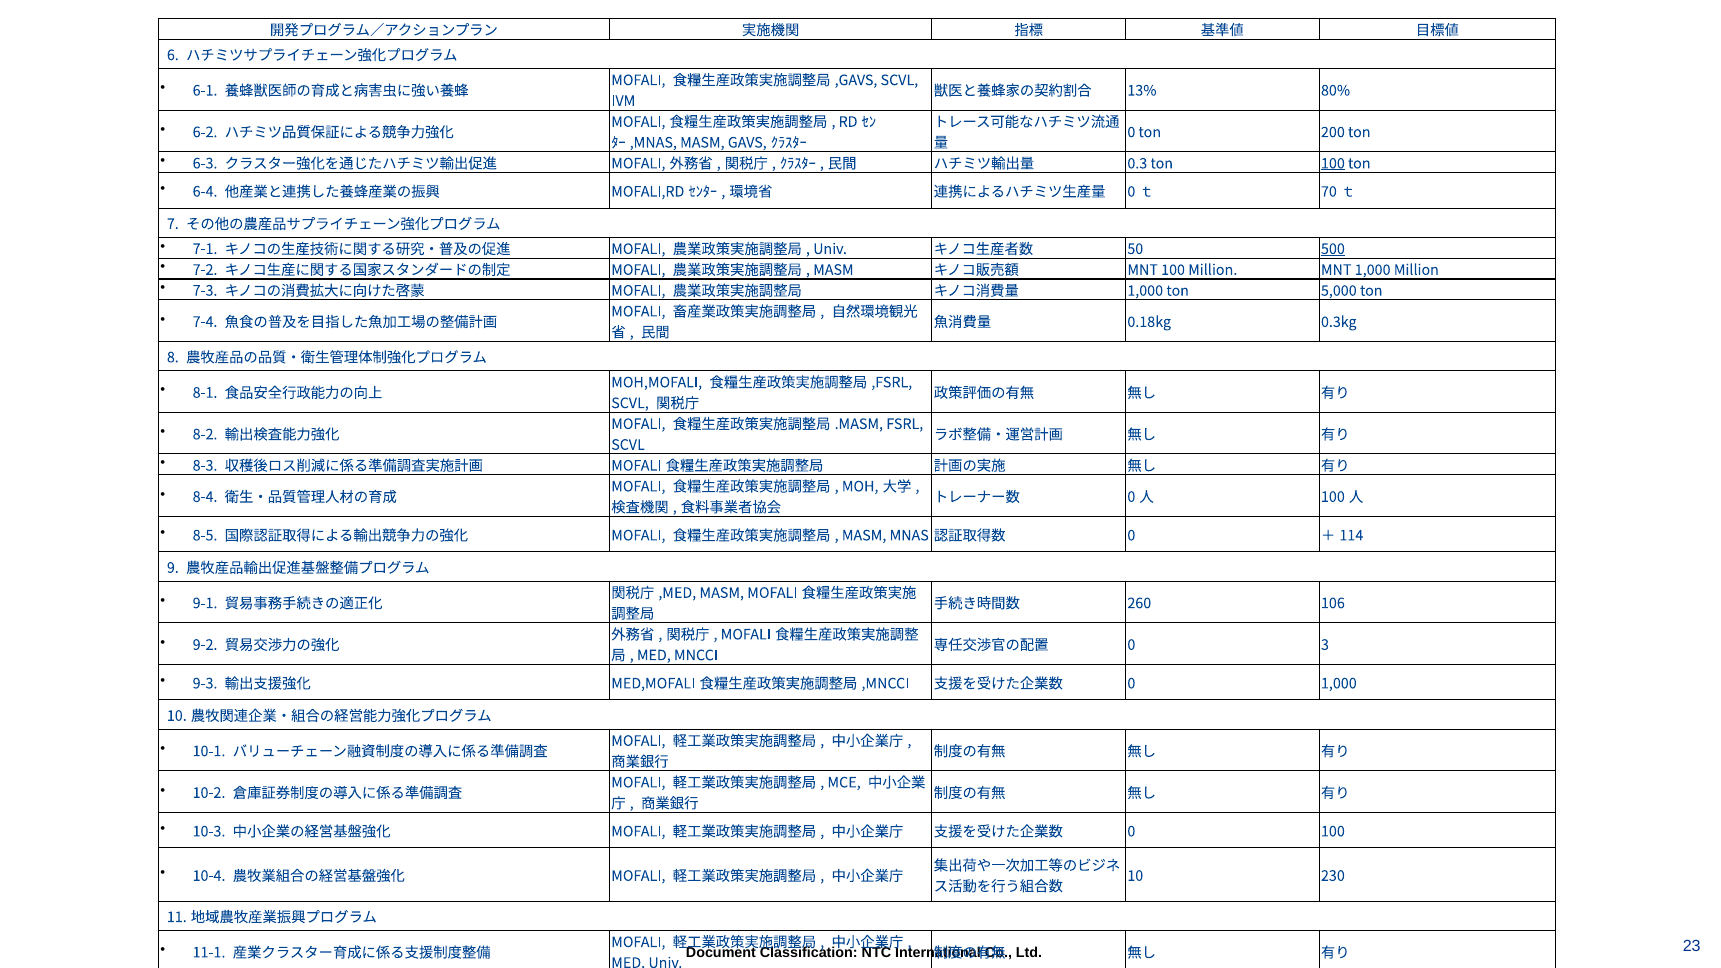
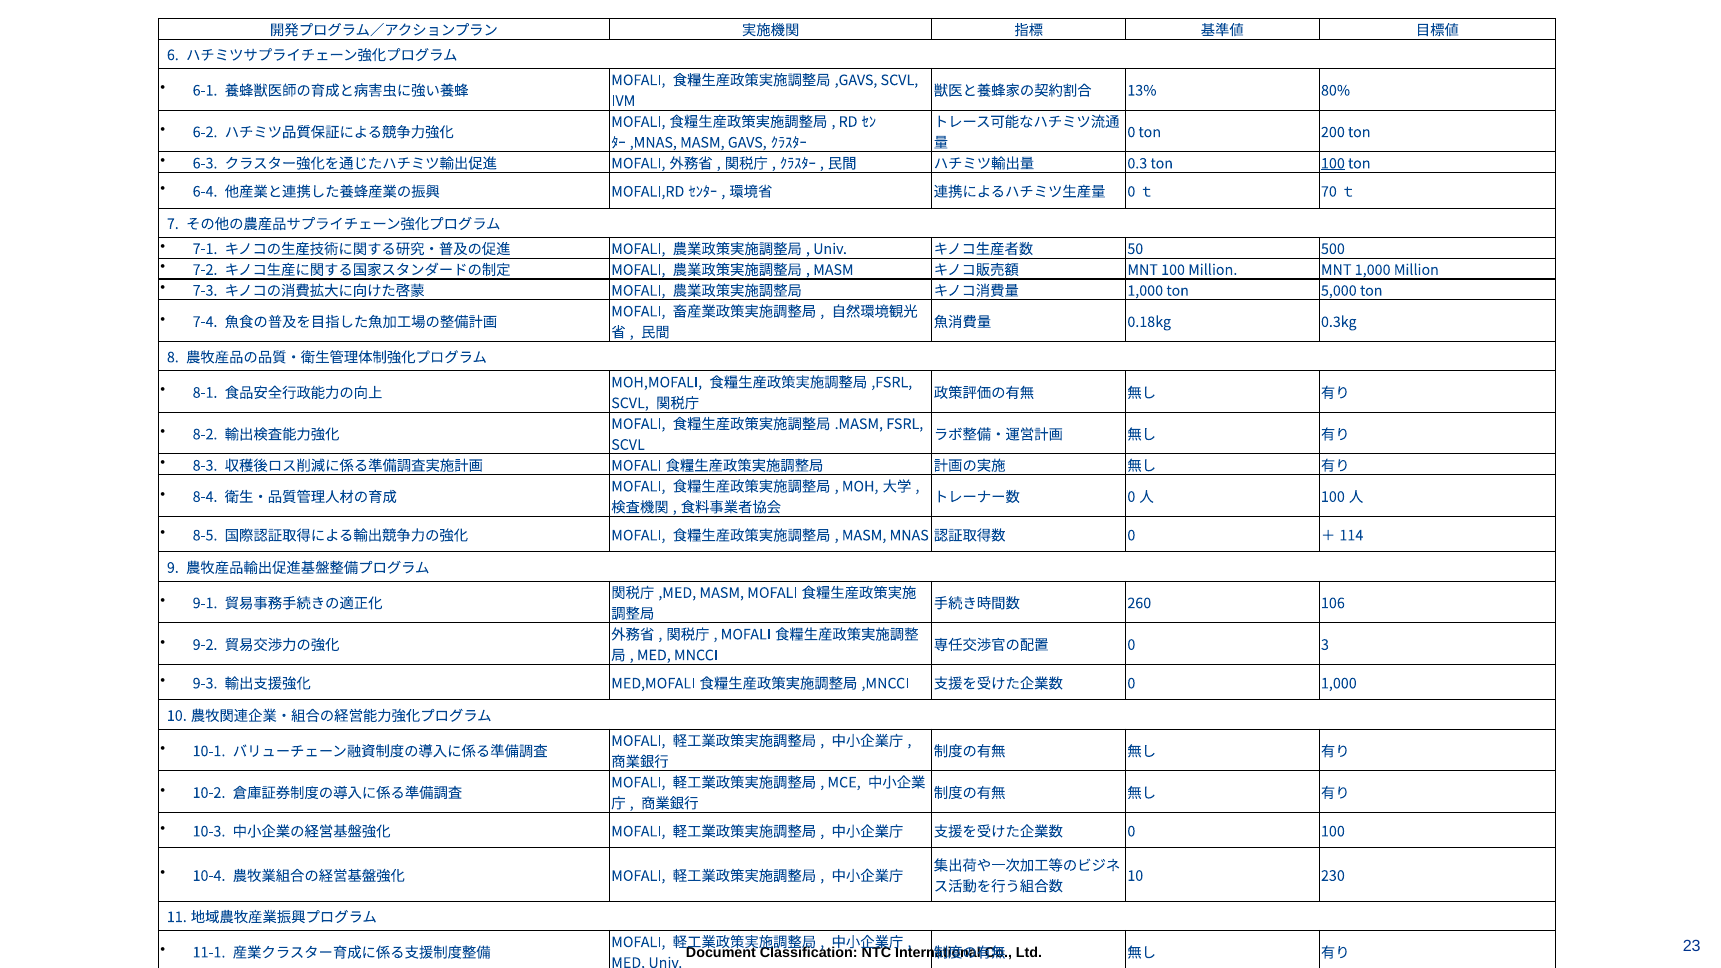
500 underline: present -> none (1333, 249)
